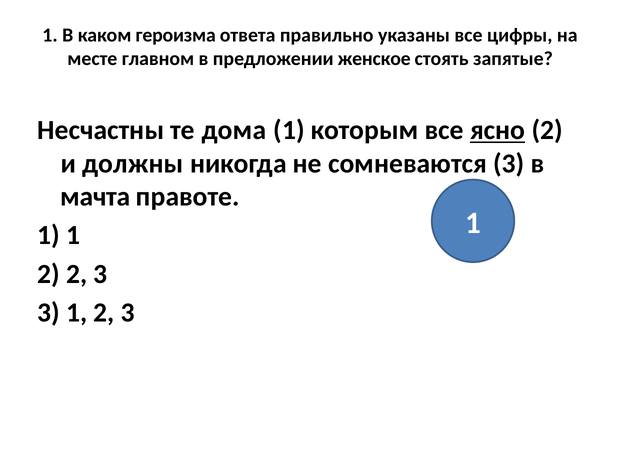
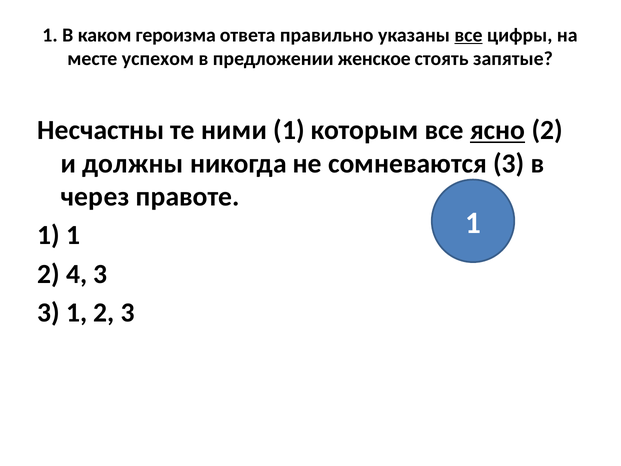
все underline: none -> present (468, 35)
главном: главном -> успехом (158, 59)
дома: дома -> ними (234, 130)
мачта: мачта -> через (95, 197)
2 2: 2 -> 4 (77, 274)
